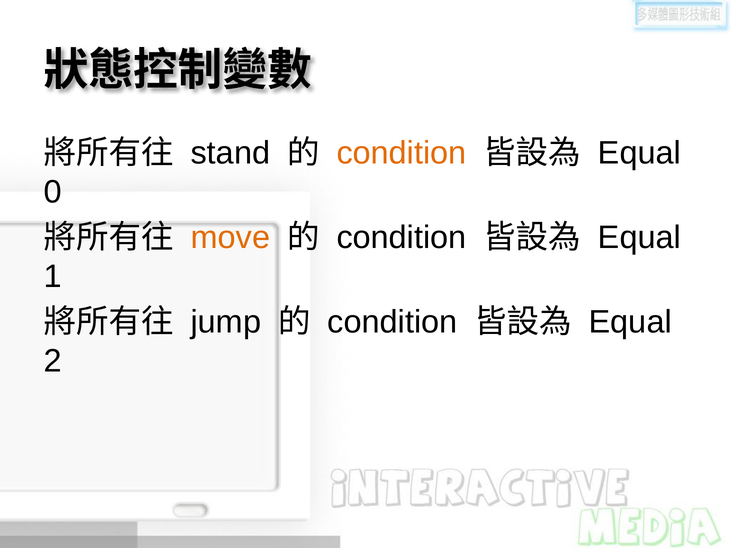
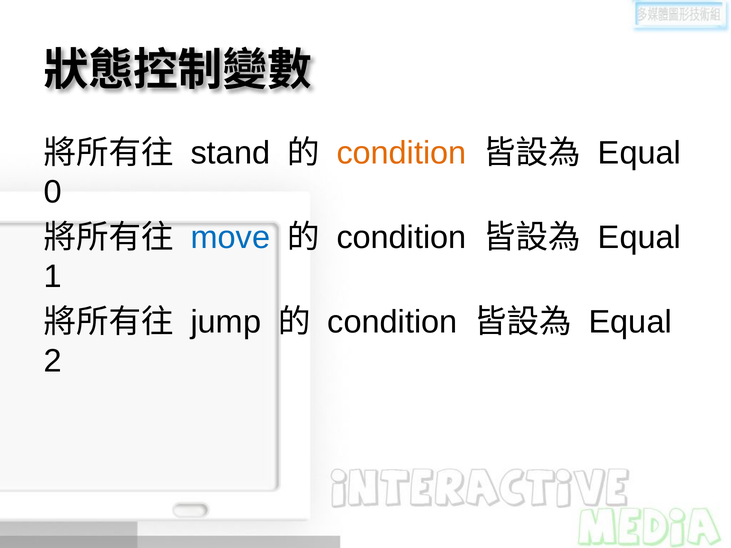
move colour: orange -> blue (231, 238)
